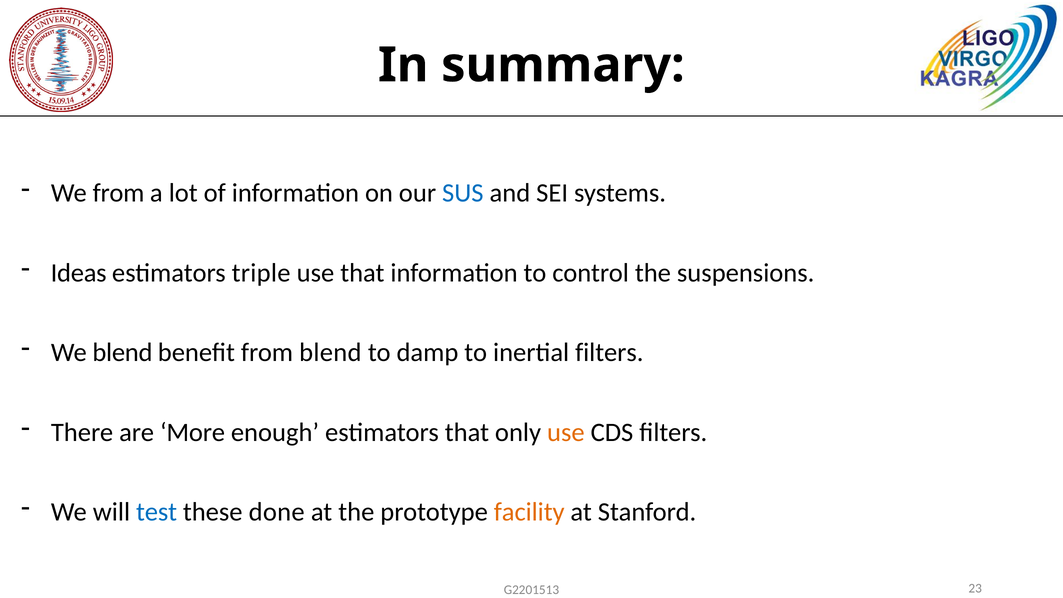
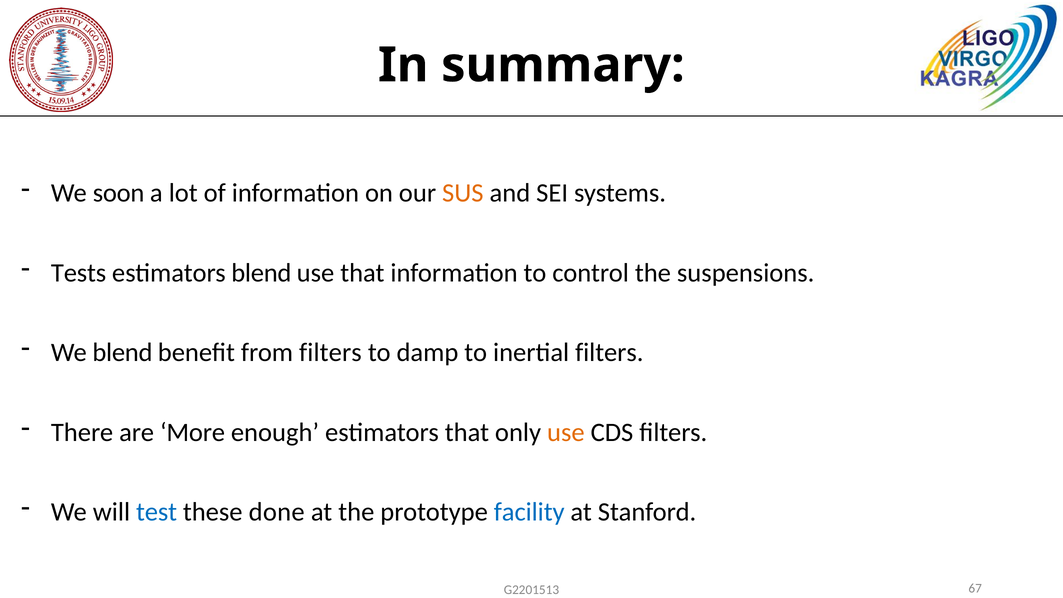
We from: from -> soon (119, 193)
SUS colour: blue -> orange (463, 193)
Ideas: Ideas -> Tests (79, 273)
estimators triple: triple -> blend (261, 273)
from blend: blend -> filters (330, 352)
facility colour: orange -> blue (529, 512)
23: 23 -> 67 (975, 588)
